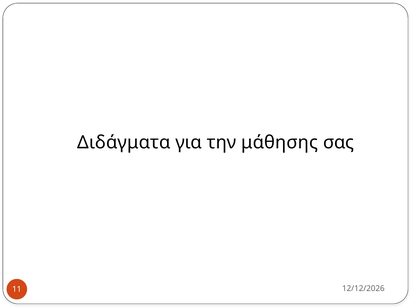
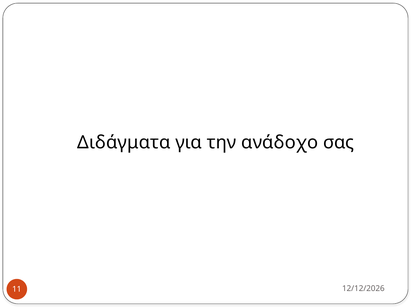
μάθησης: μάθησης -> ανάδοχο (280, 143)
